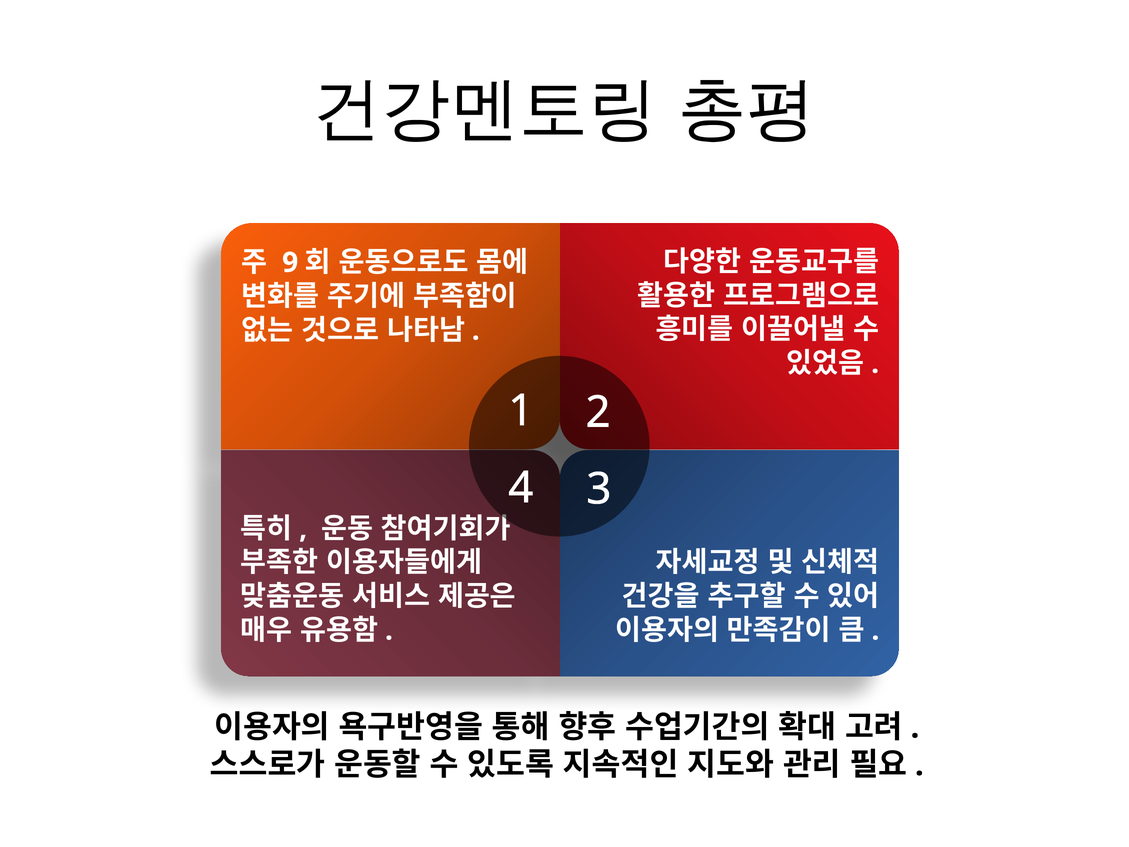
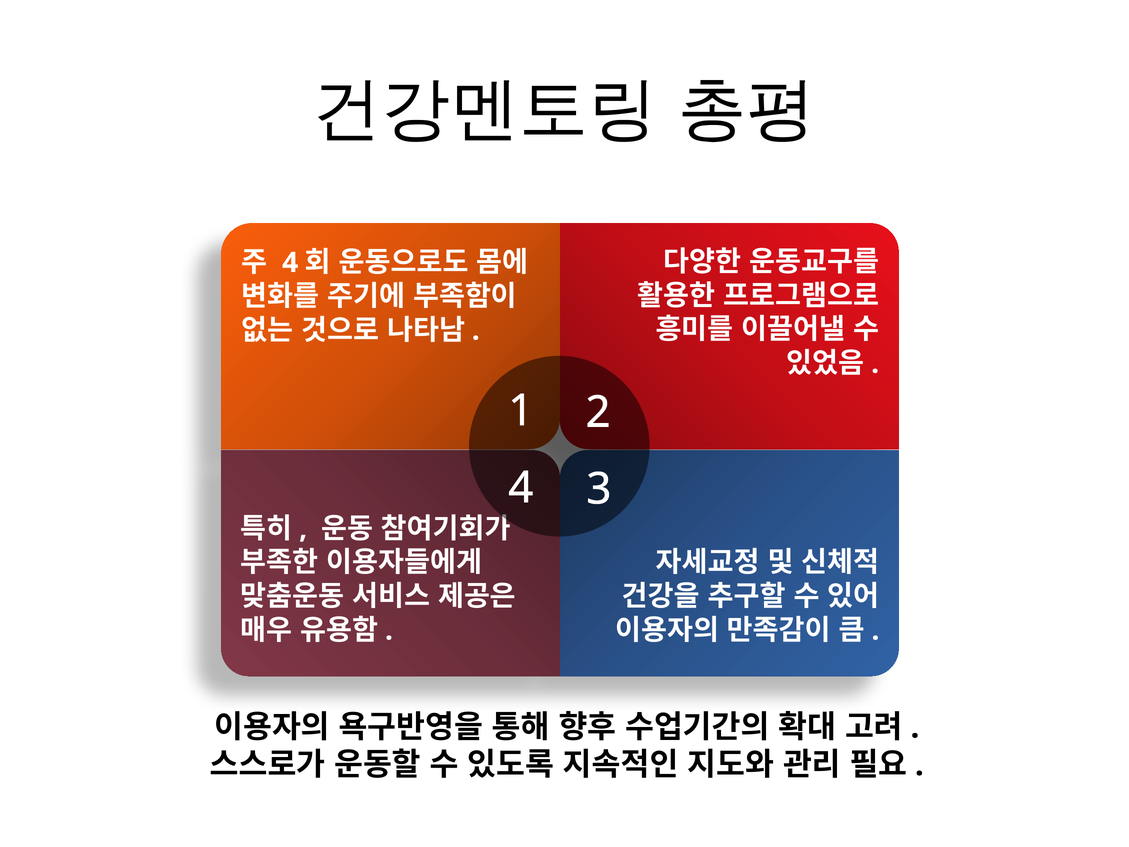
9: 9 -> 4 (290, 263)
